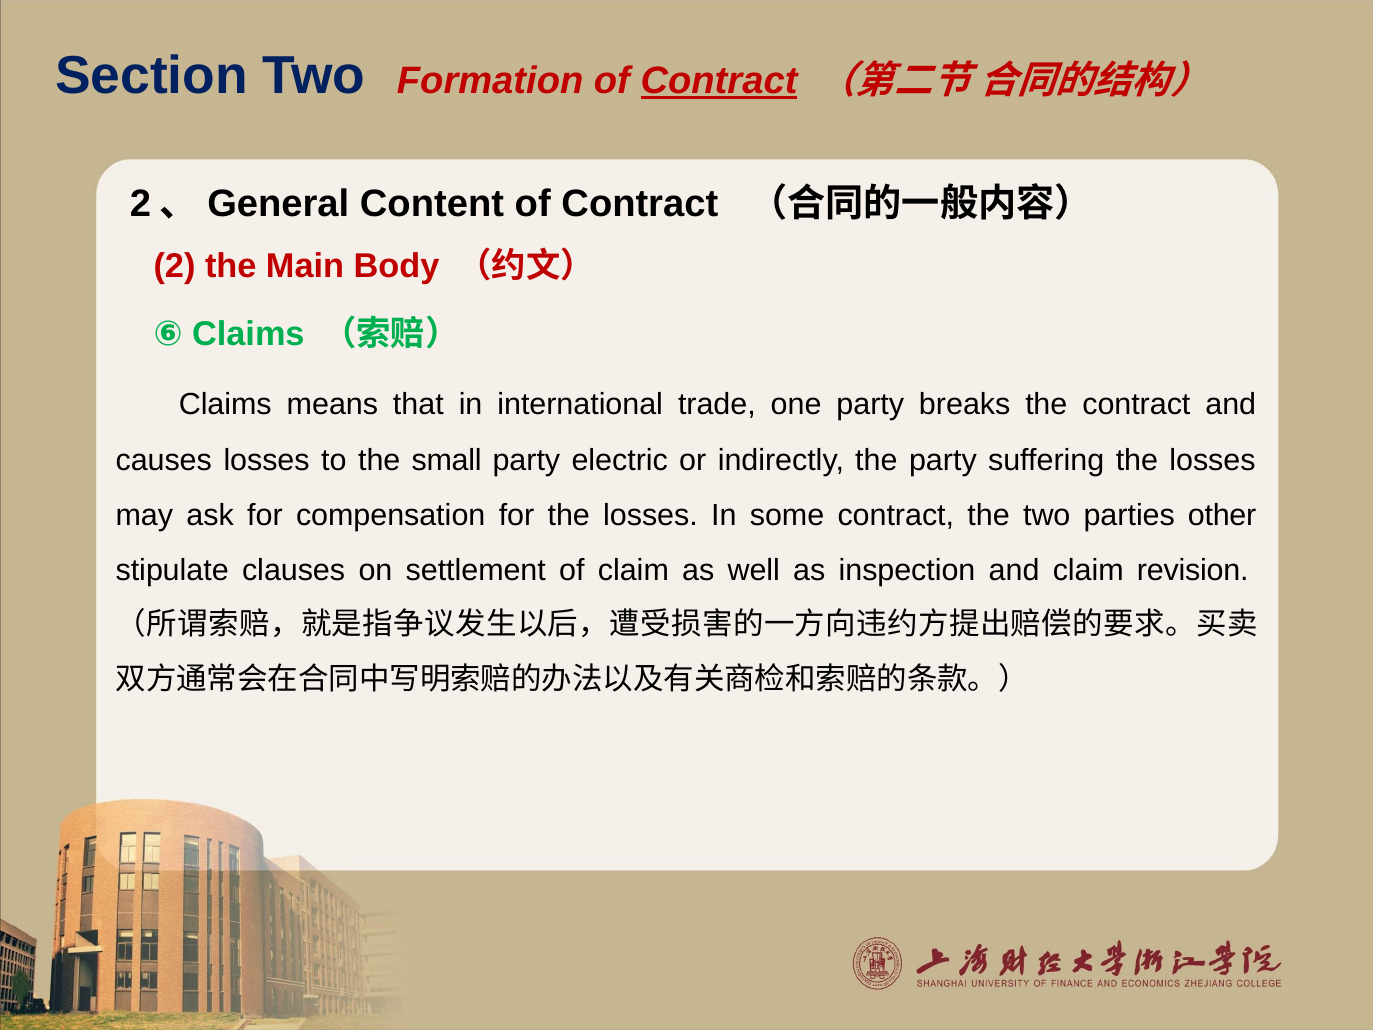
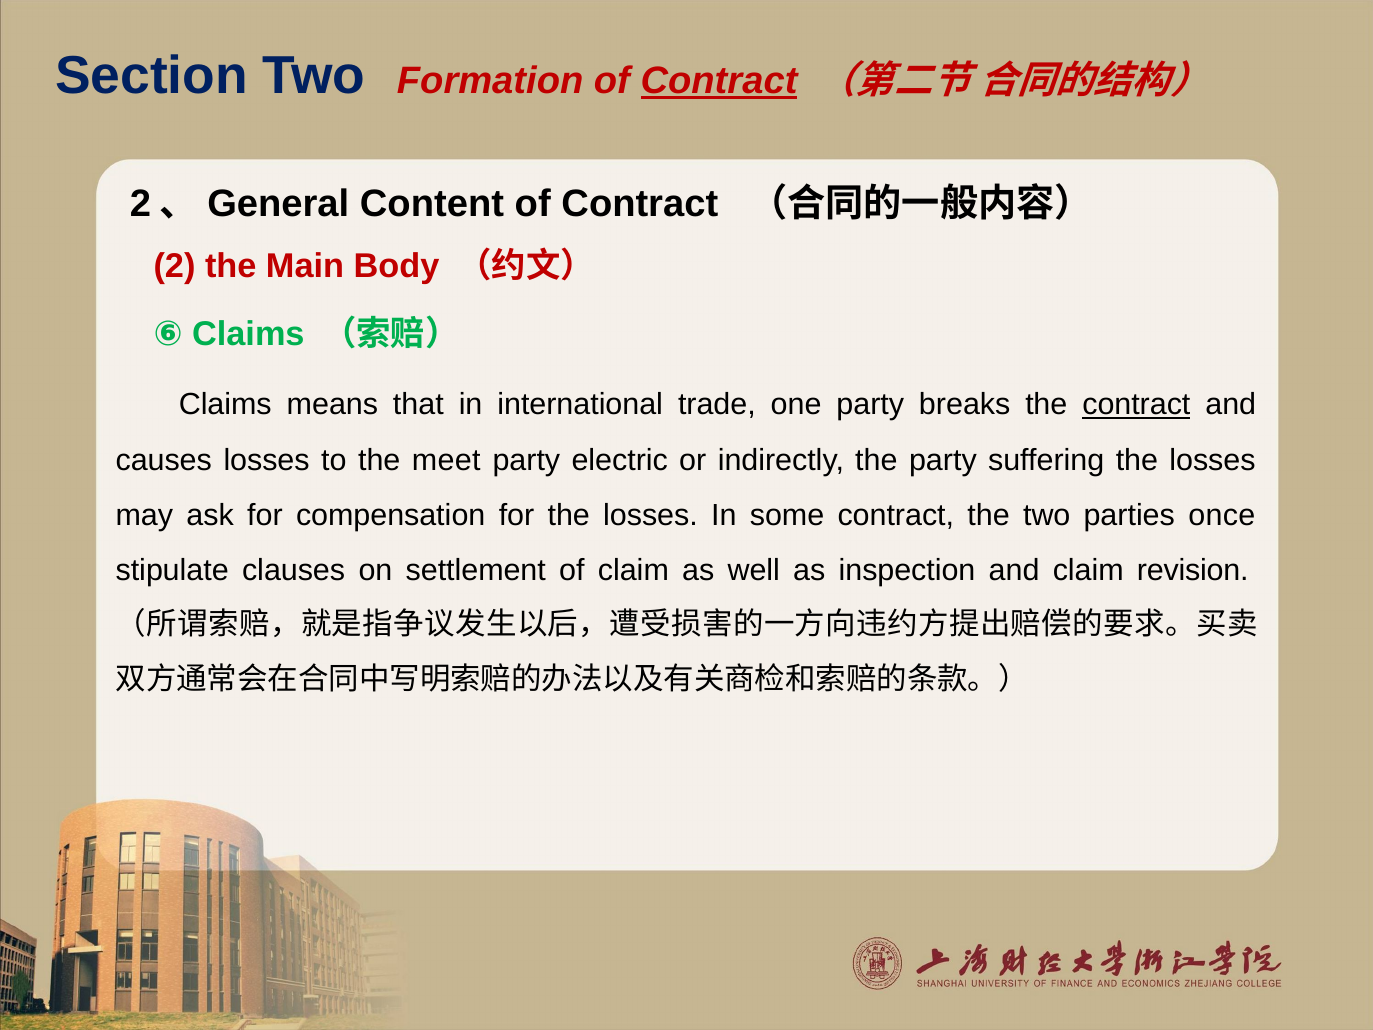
contract underline: none -> present (1136, 404)
small: small -> meet (446, 460)
other: other -> once (1222, 515)
